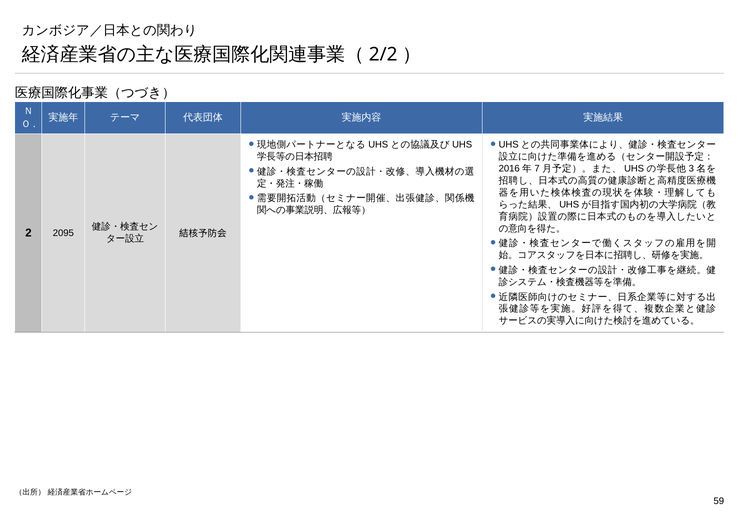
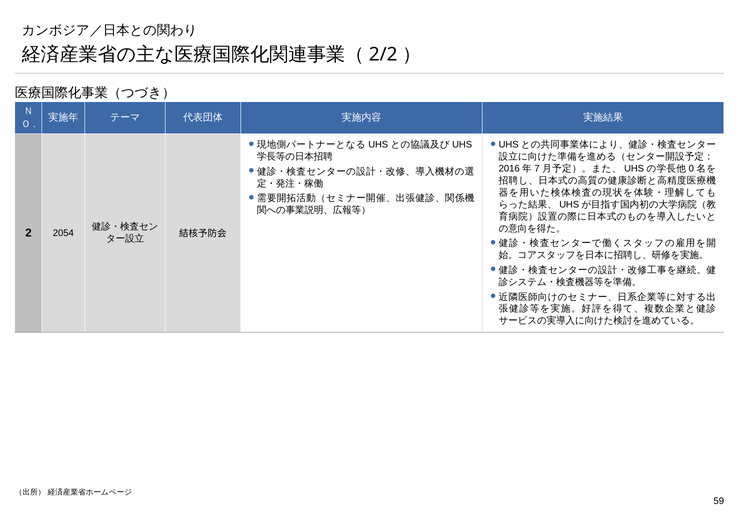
3: 3 -> 0 (691, 169)
2095: 2095 -> 2054 (63, 233)
